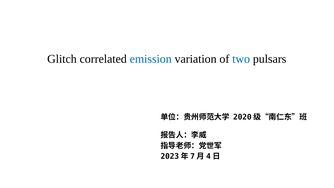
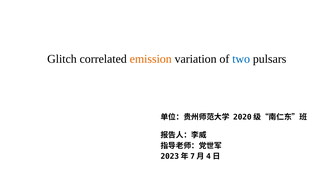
emission colour: blue -> orange (151, 59)
